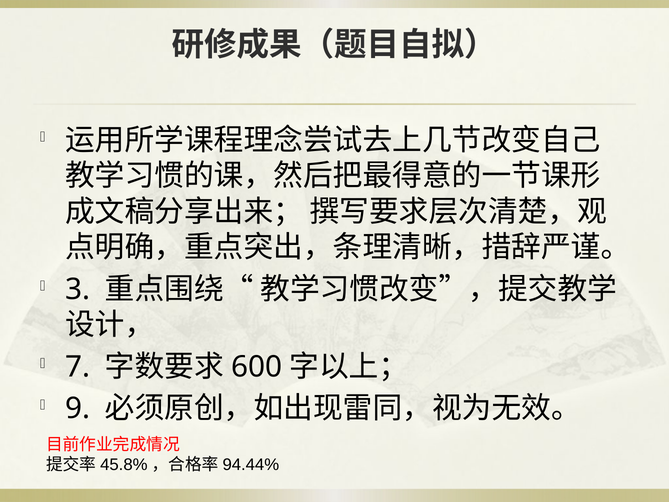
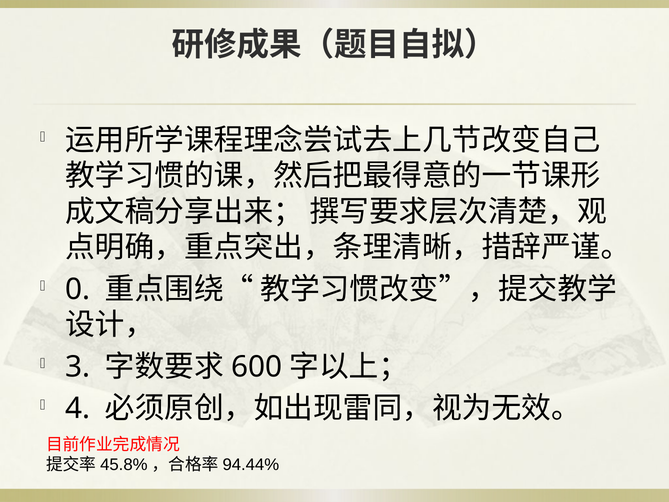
3: 3 -> 0 (78, 289)
7: 7 -> 3 (78, 367)
9: 9 -> 4 (78, 408)
